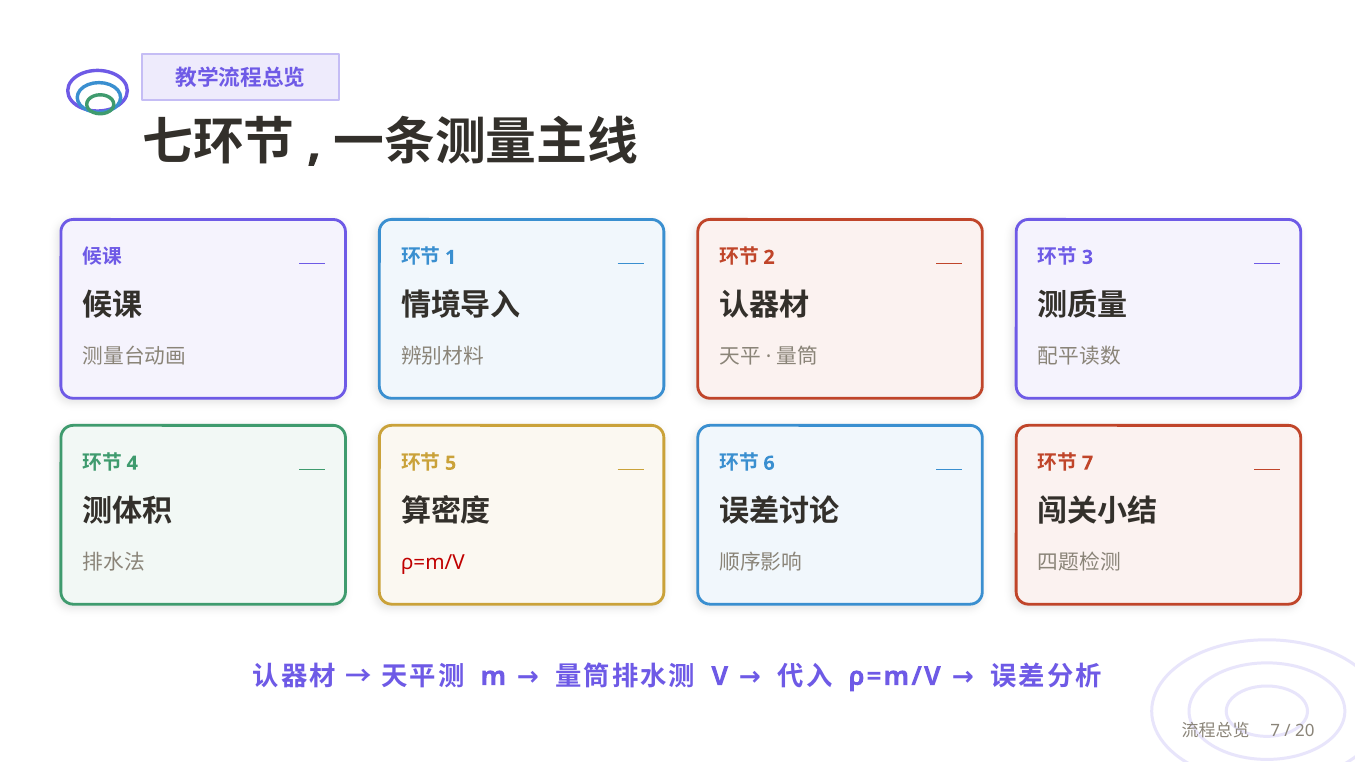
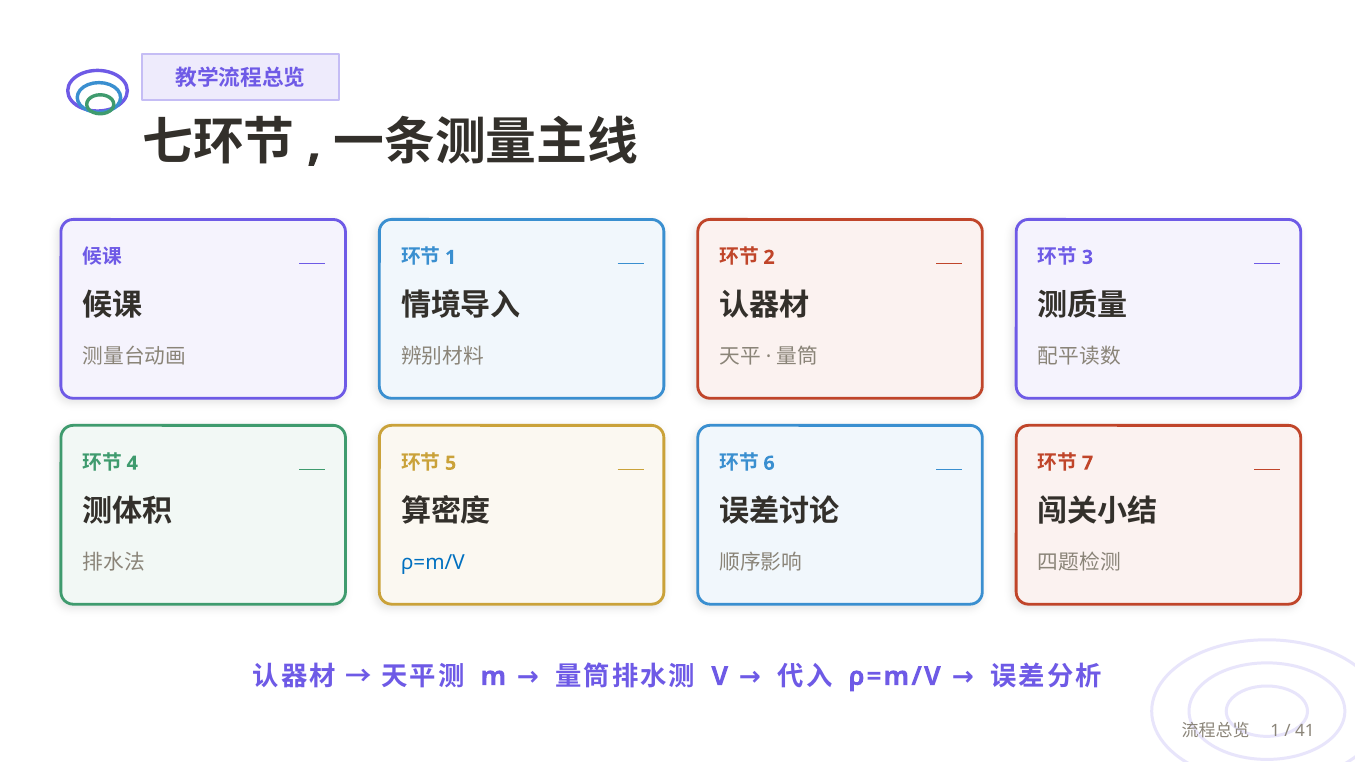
ρ=m/V colour: red -> blue (433, 562)
7: 7 -> 1 (1275, 731)
20: 20 -> 41 (1305, 731)
